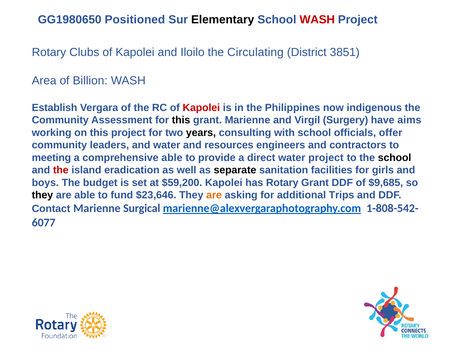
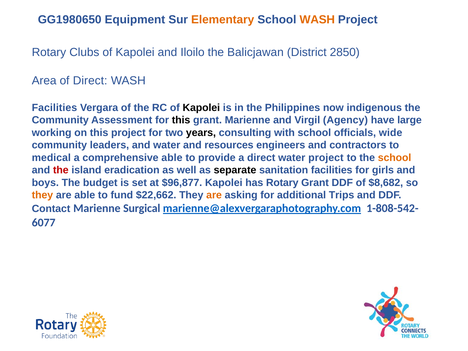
Positioned: Positioned -> Equipment (135, 20)
Elementary colour: black -> orange (223, 20)
WASH colour: red -> orange (317, 20)
Circulating: Circulating -> Balicjawan (255, 52)
3851: 3851 -> 2850 (345, 52)
of Billion: Billion -> Direct (90, 81)
Establish: Establish -> Facilities (54, 108)
Kapolei colour: red -> black (201, 108)
Surgery: Surgery -> Agency (345, 120)
aims: aims -> large (409, 120)
offer: offer -> wide (391, 133)
meeting: meeting -> medical (51, 158)
school colour: black -> orange (395, 158)
$59,200: $59,200 -> $96,877 (182, 183)
$9,685: $9,685 -> $8,682 (386, 183)
they colour: black -> orange (42, 195)
$23,646: $23,646 -> $22,662 (156, 195)
